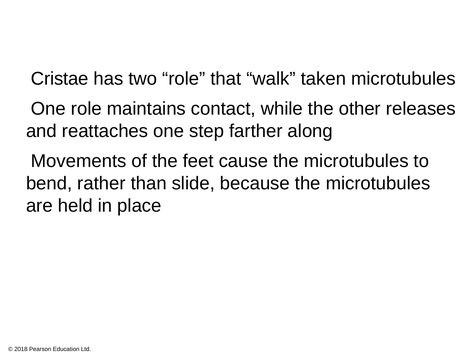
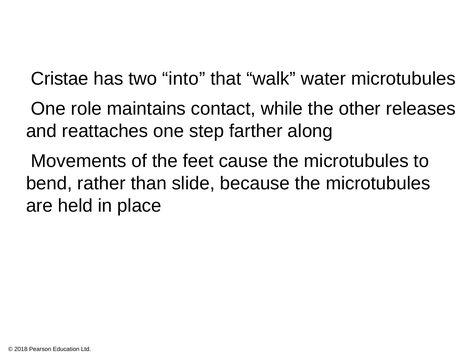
two role: role -> into (184, 79)
taken: taken -> water (323, 79)
